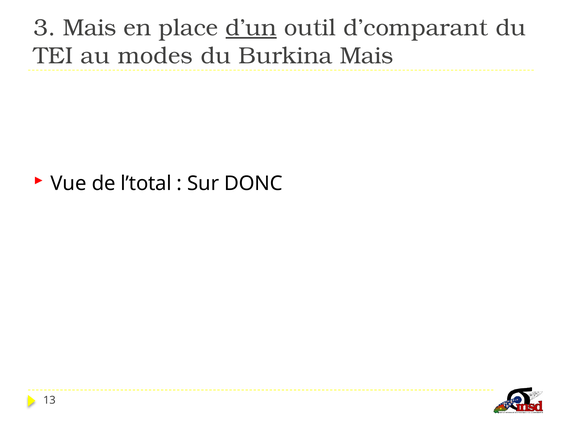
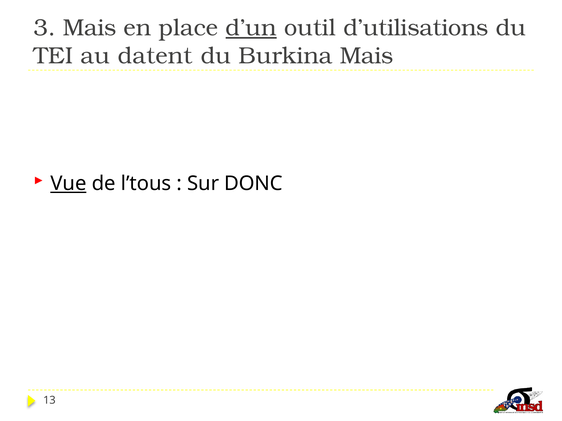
d’comparant: d’comparant -> d’utilisations (416, 28)
modes: modes -> datent (155, 56)
Vue underline: none -> present (69, 184)
l’total: l’total -> l’tous (146, 184)
